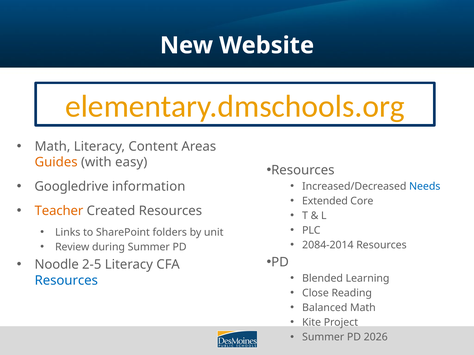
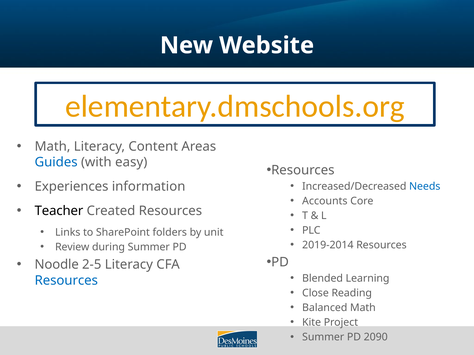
Guides colour: orange -> blue (56, 162)
Googledrive: Googledrive -> Experiences (72, 187)
Extended: Extended -> Accounts (325, 201)
Teacher colour: orange -> black (59, 211)
2084-2014: 2084-2014 -> 2019-2014 (328, 245)
2026: 2026 -> 2090 (376, 338)
